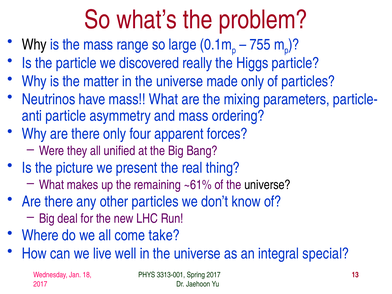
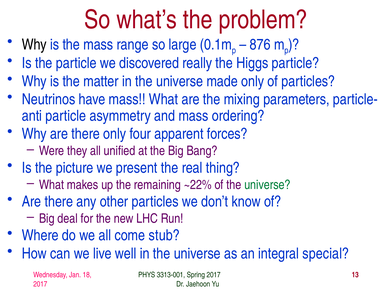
755: 755 -> 876 (260, 45)
~61%: ~61% -> ~22% (198, 185)
universe colour: black -> green (267, 185)
take: take -> stub (164, 235)
